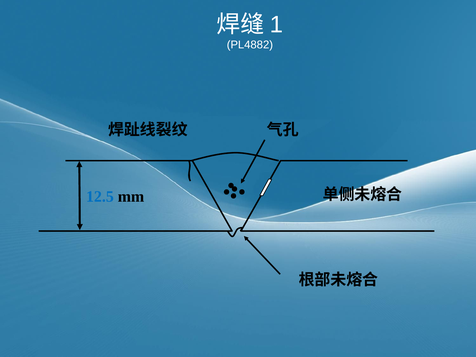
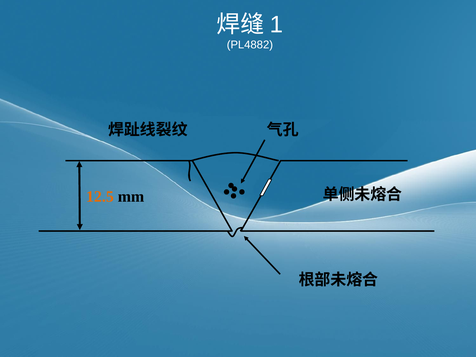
12.5 colour: blue -> orange (100, 196)
